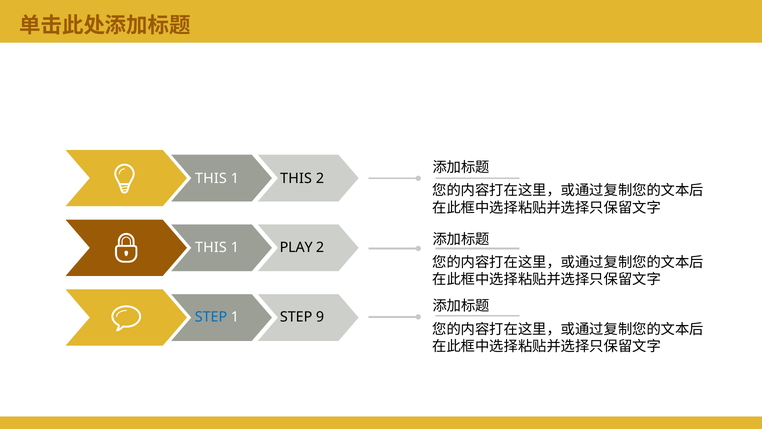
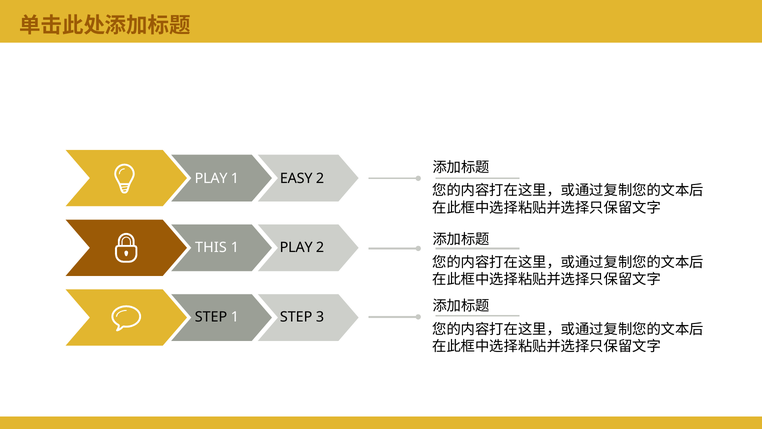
THIS: THIS -> PLAY (211, 178)
1 THIS: THIS -> EASY (296, 178)
STEP colour: blue -> black (211, 317)
9: 9 -> 3 (320, 317)
